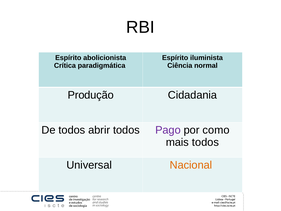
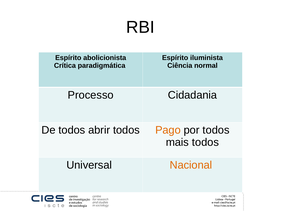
Produção: Produção -> Processo (91, 95)
Pago colour: purple -> orange (168, 130)
por como: como -> todos (216, 130)
